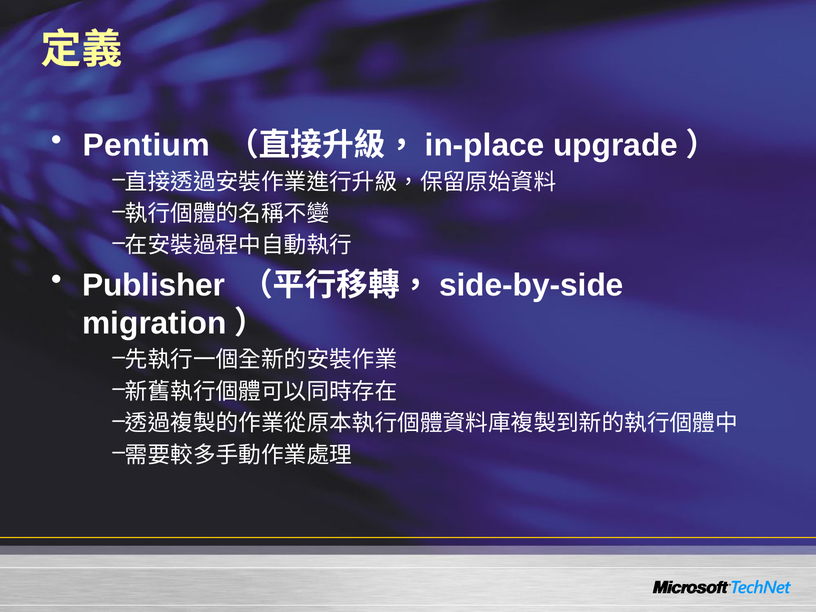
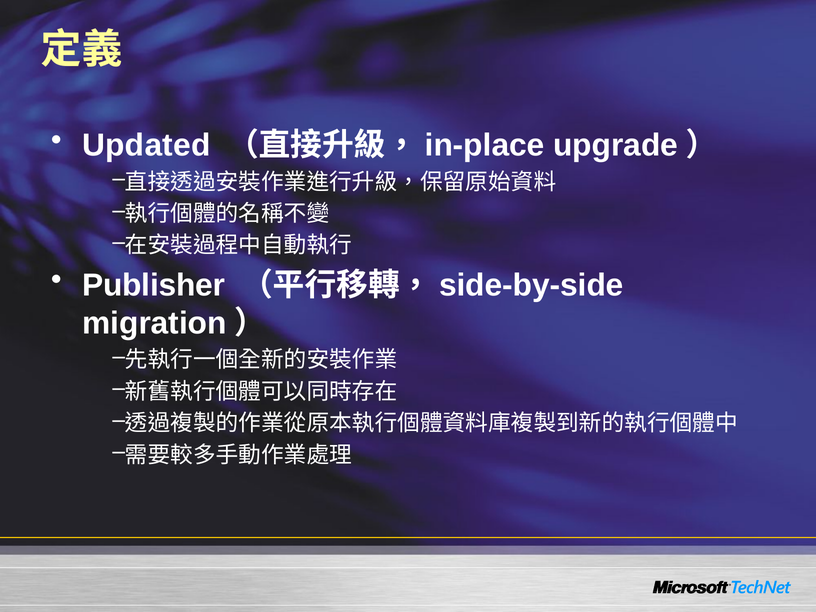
Pentium: Pentium -> Updated (146, 145)
